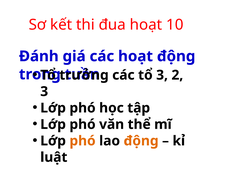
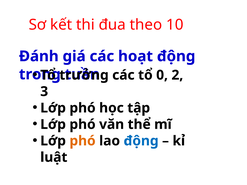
đua hoạt: hoạt -> theo (146, 25)
tổ 3: 3 -> 0 (162, 75)
động colour: orange -> blue (141, 141)
